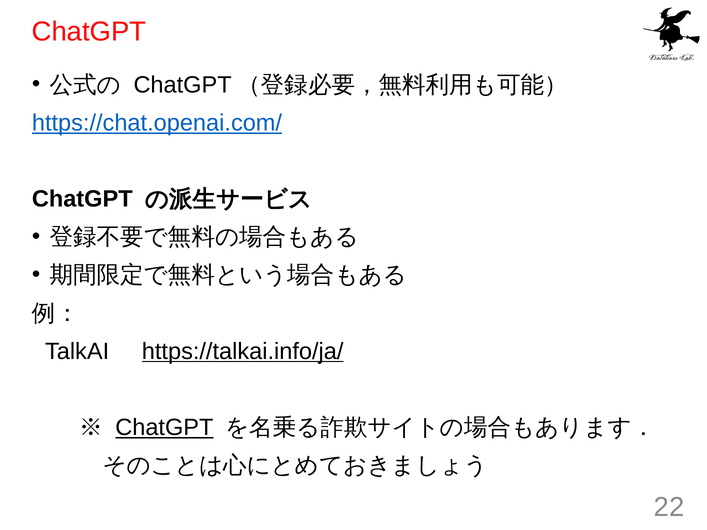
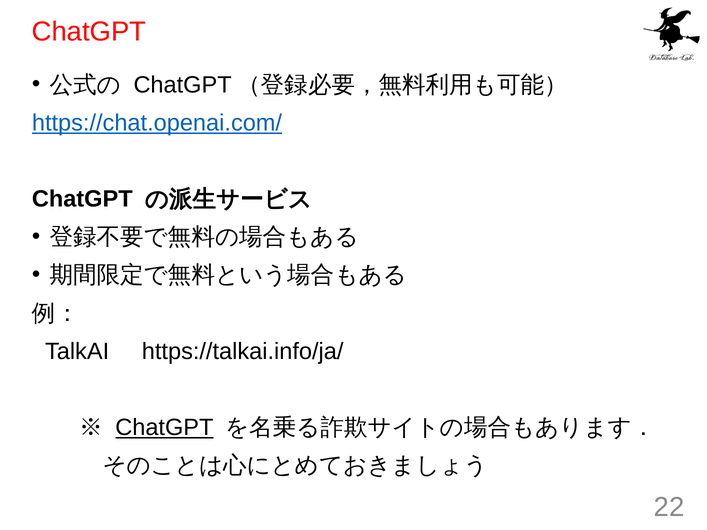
https://talkai.info/ja/ underline: present -> none (243, 352)
